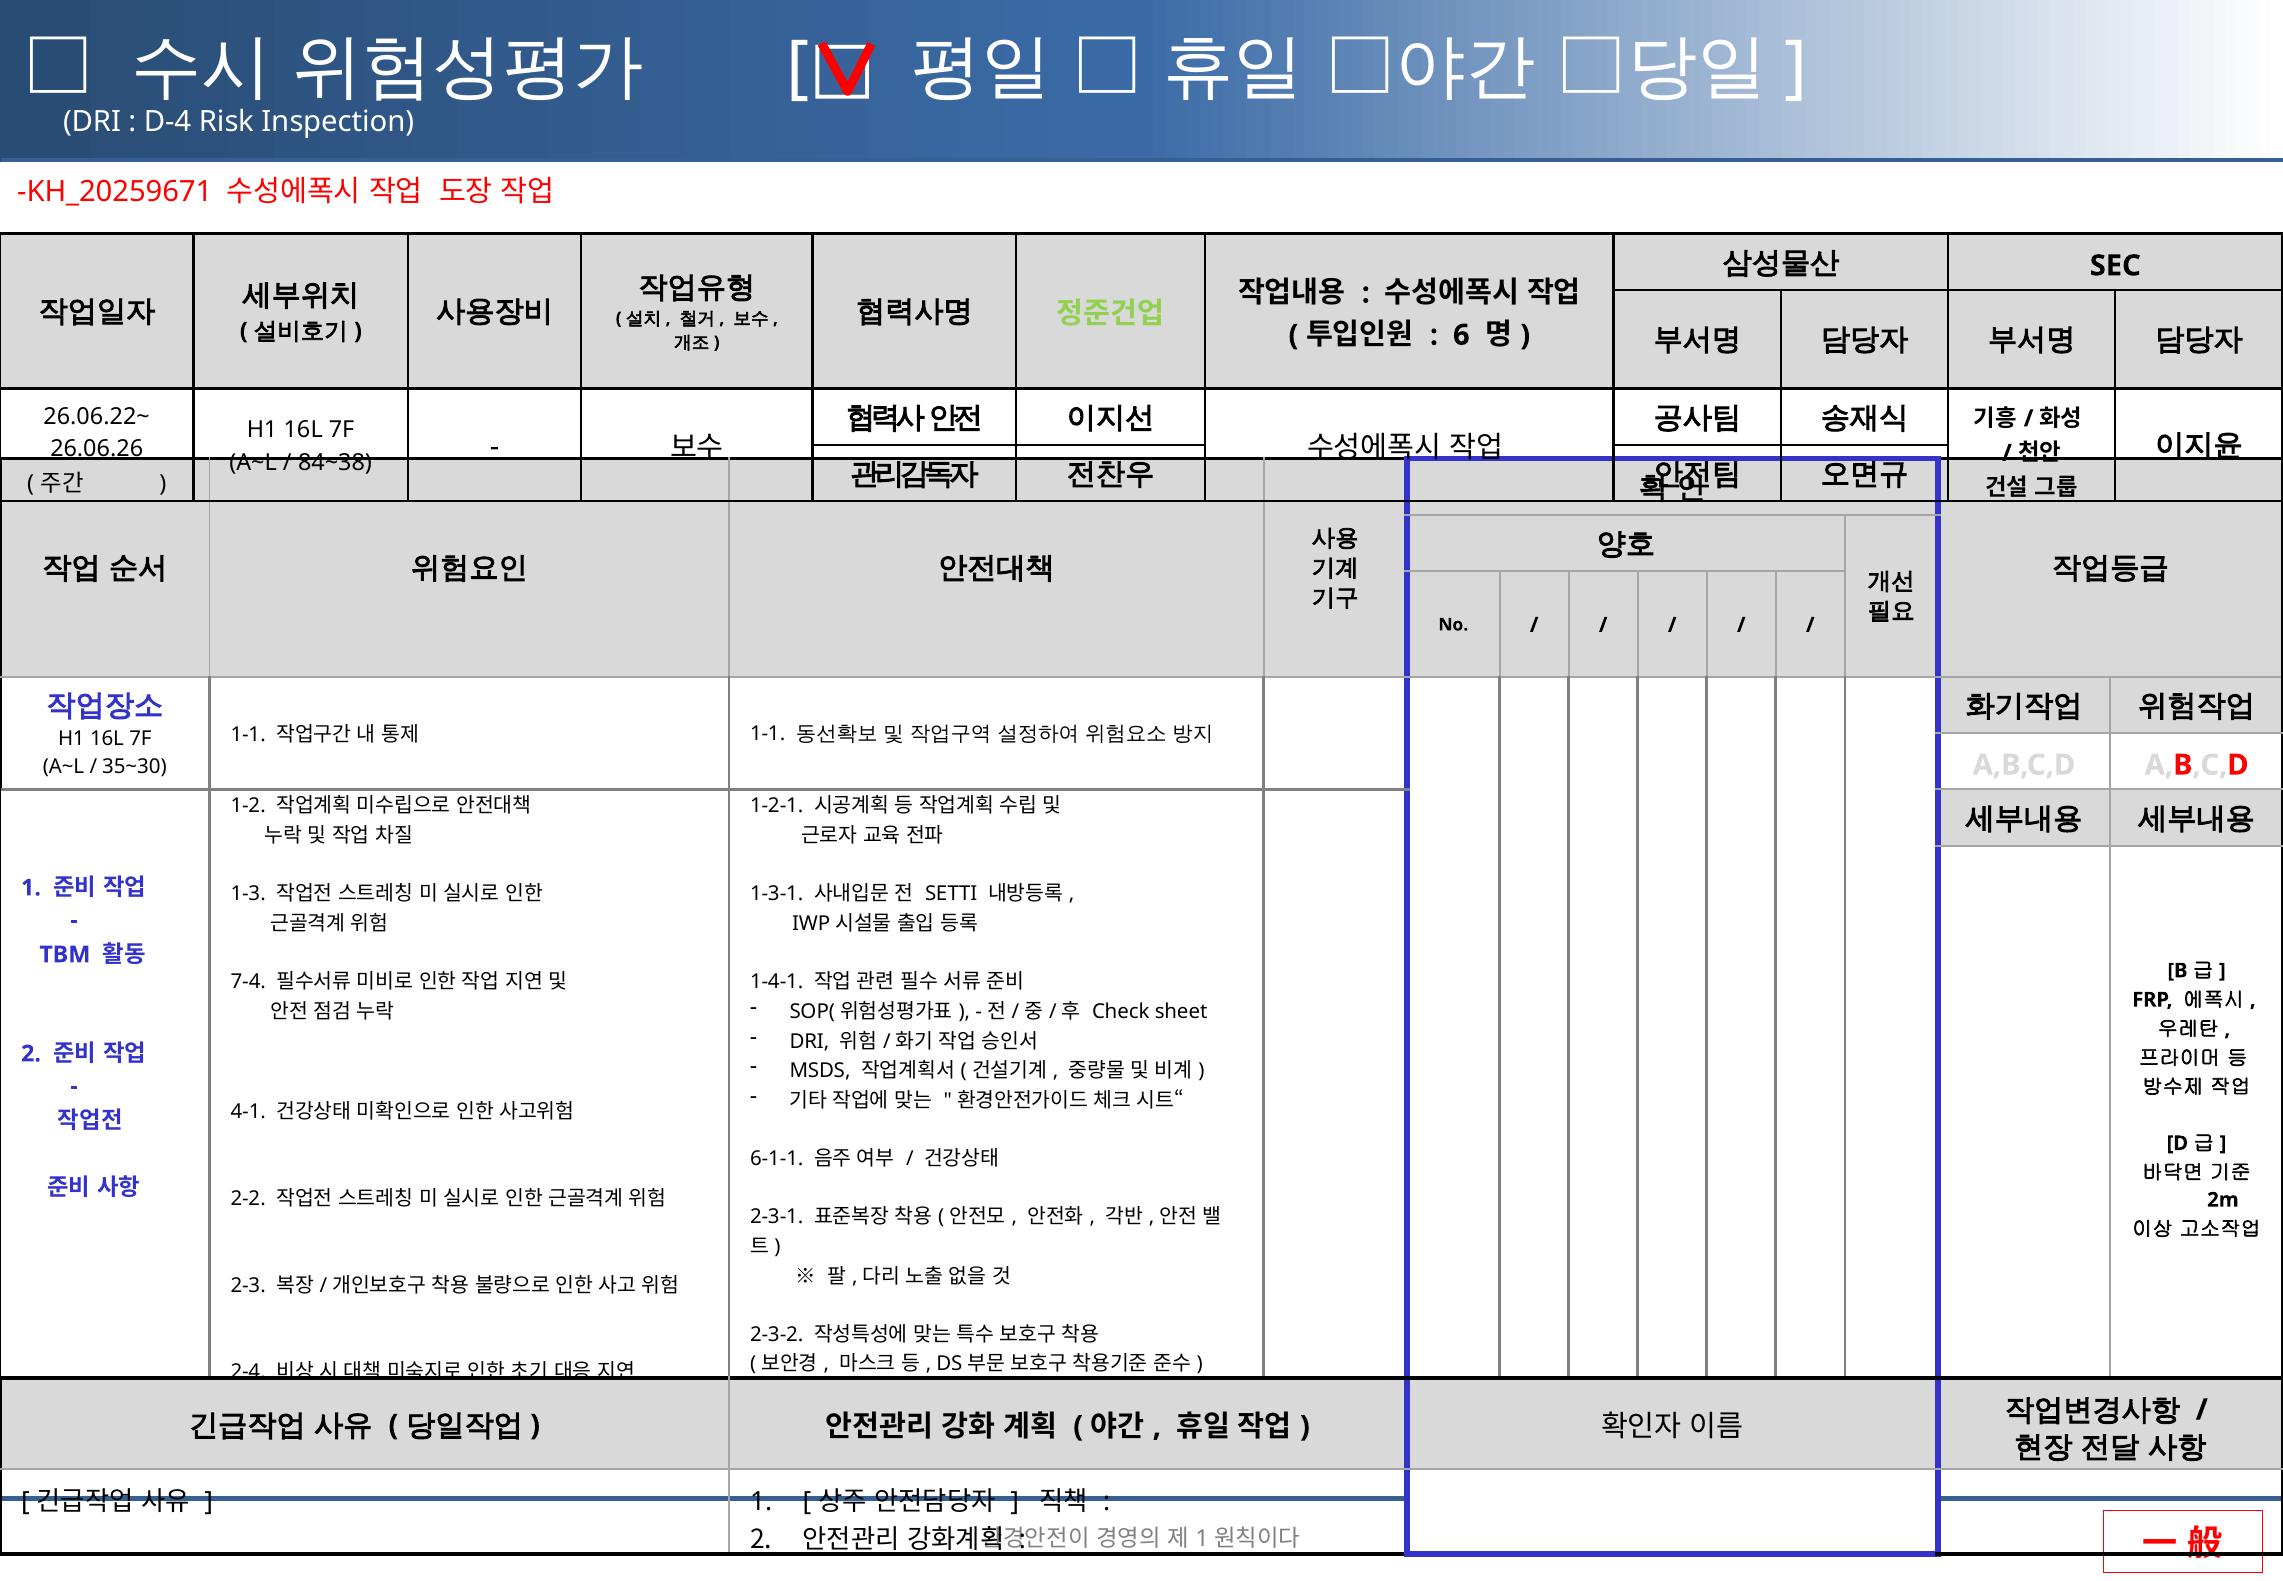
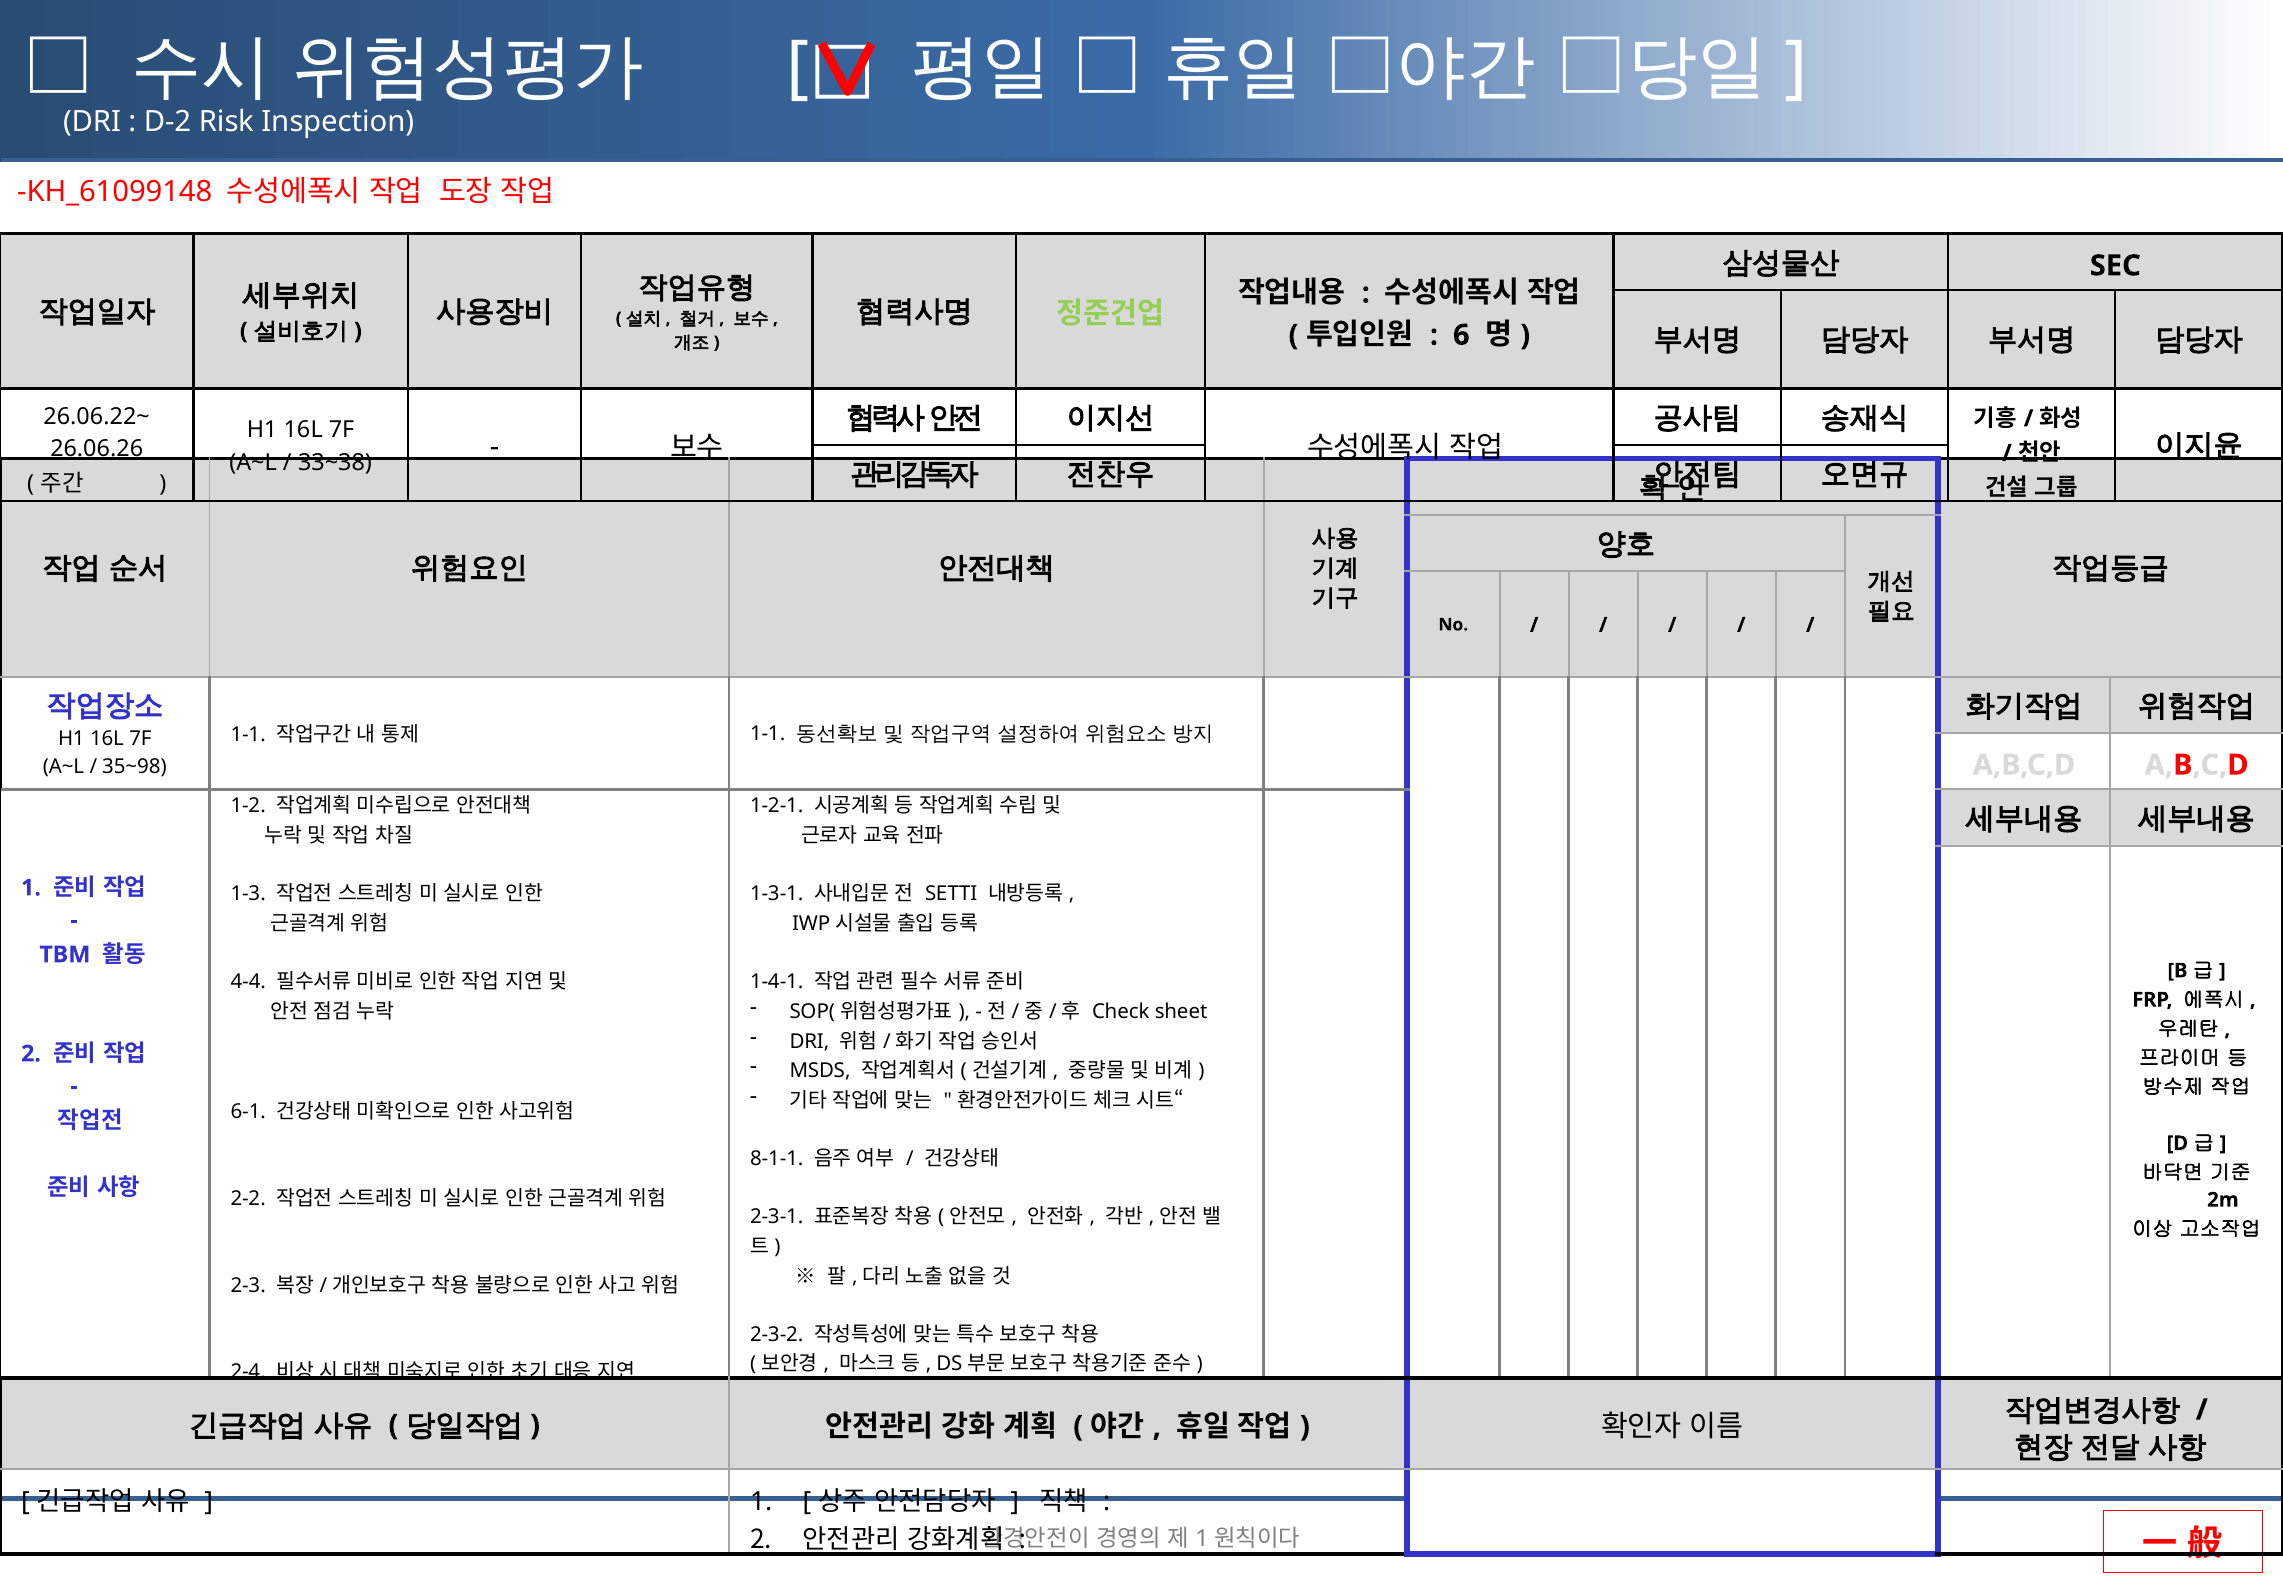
D-4: D-4 -> D-2 (168, 121)
KH_20259671: KH_20259671 -> KH_61099148 (115, 192)
84~38: 84~38 -> 33~38 (335, 462)
35~30: 35~30 -> 35~98 (134, 766)
7-4: 7-4 -> 4-4 (248, 981)
4-1: 4-1 -> 6-1 (248, 1112)
6-1-1: 6-1-1 -> 8-1-1 (777, 1159)
